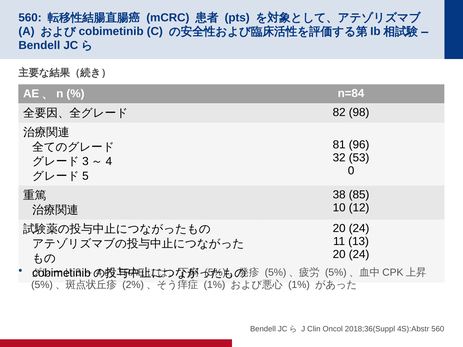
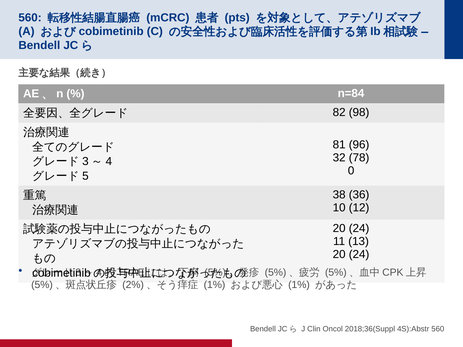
53: 53 -> 78 (359, 158)
85: 85 -> 36 (359, 195)
